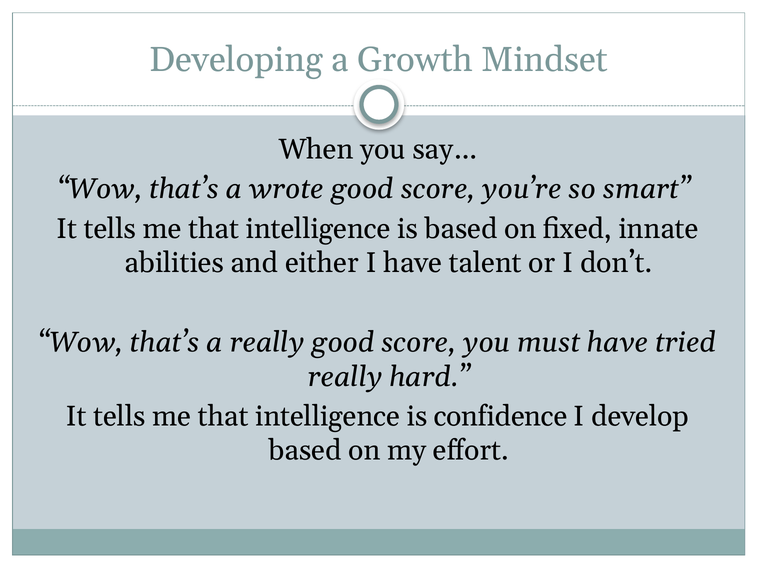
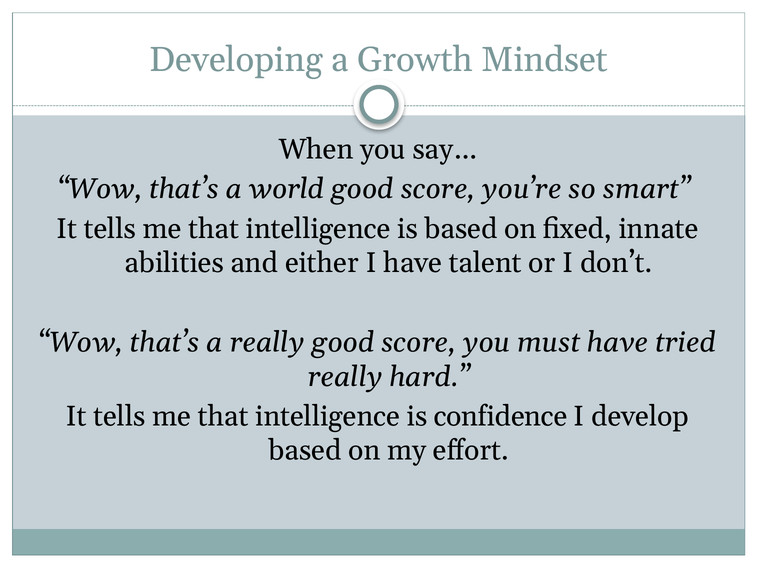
wrote: wrote -> world (286, 189)
